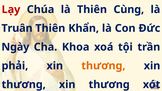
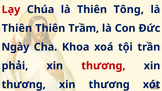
Cùng: Cùng -> Tông (129, 9)
Truân: Truân -> Thiên (17, 28)
Khẩn: Khẩn -> Trầm (84, 28)
thương colour: orange -> red (103, 66)
